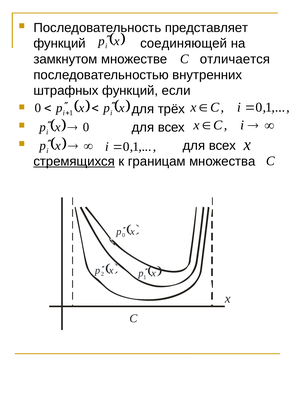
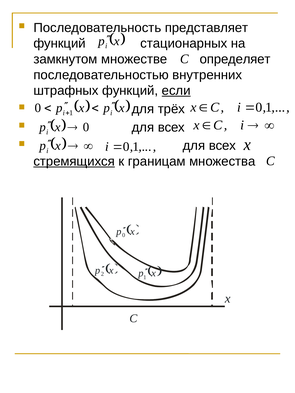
соединяющей: соединяющей -> стационарных (184, 43)
отличается: отличается -> определяет (235, 59)
если underline: none -> present (176, 91)
